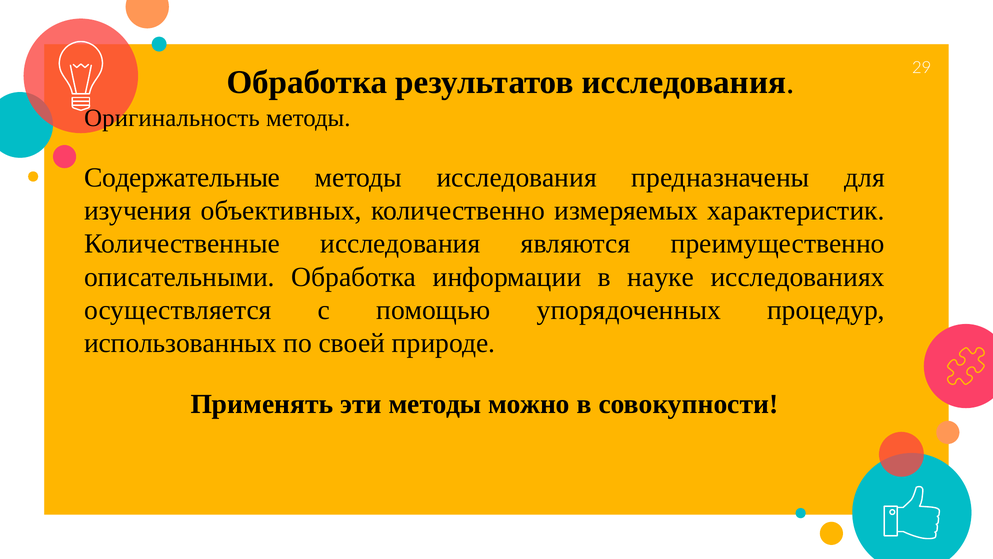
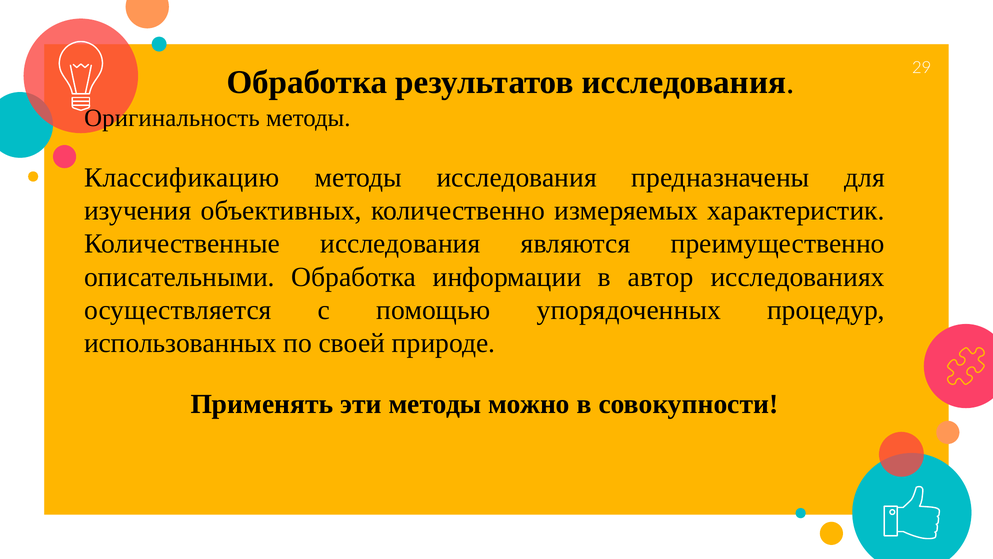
Содержательные: Содержательные -> Классификацию (182, 177)
науке: науке -> автор (661, 277)
